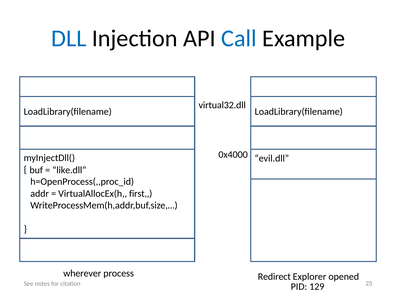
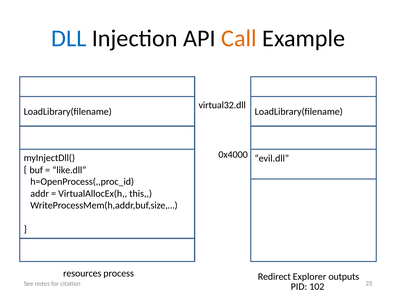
Call colour: blue -> orange (239, 38)
first: first -> this (141, 193)
wherever: wherever -> resources (82, 273)
opened: opened -> outputs (344, 277)
129: 129 -> 102 (317, 287)
